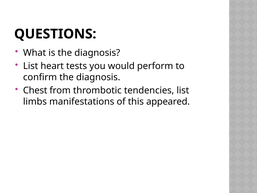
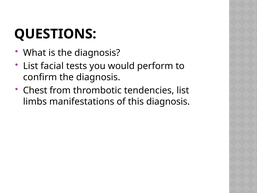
heart: heart -> facial (52, 66)
this appeared: appeared -> diagnosis (168, 102)
